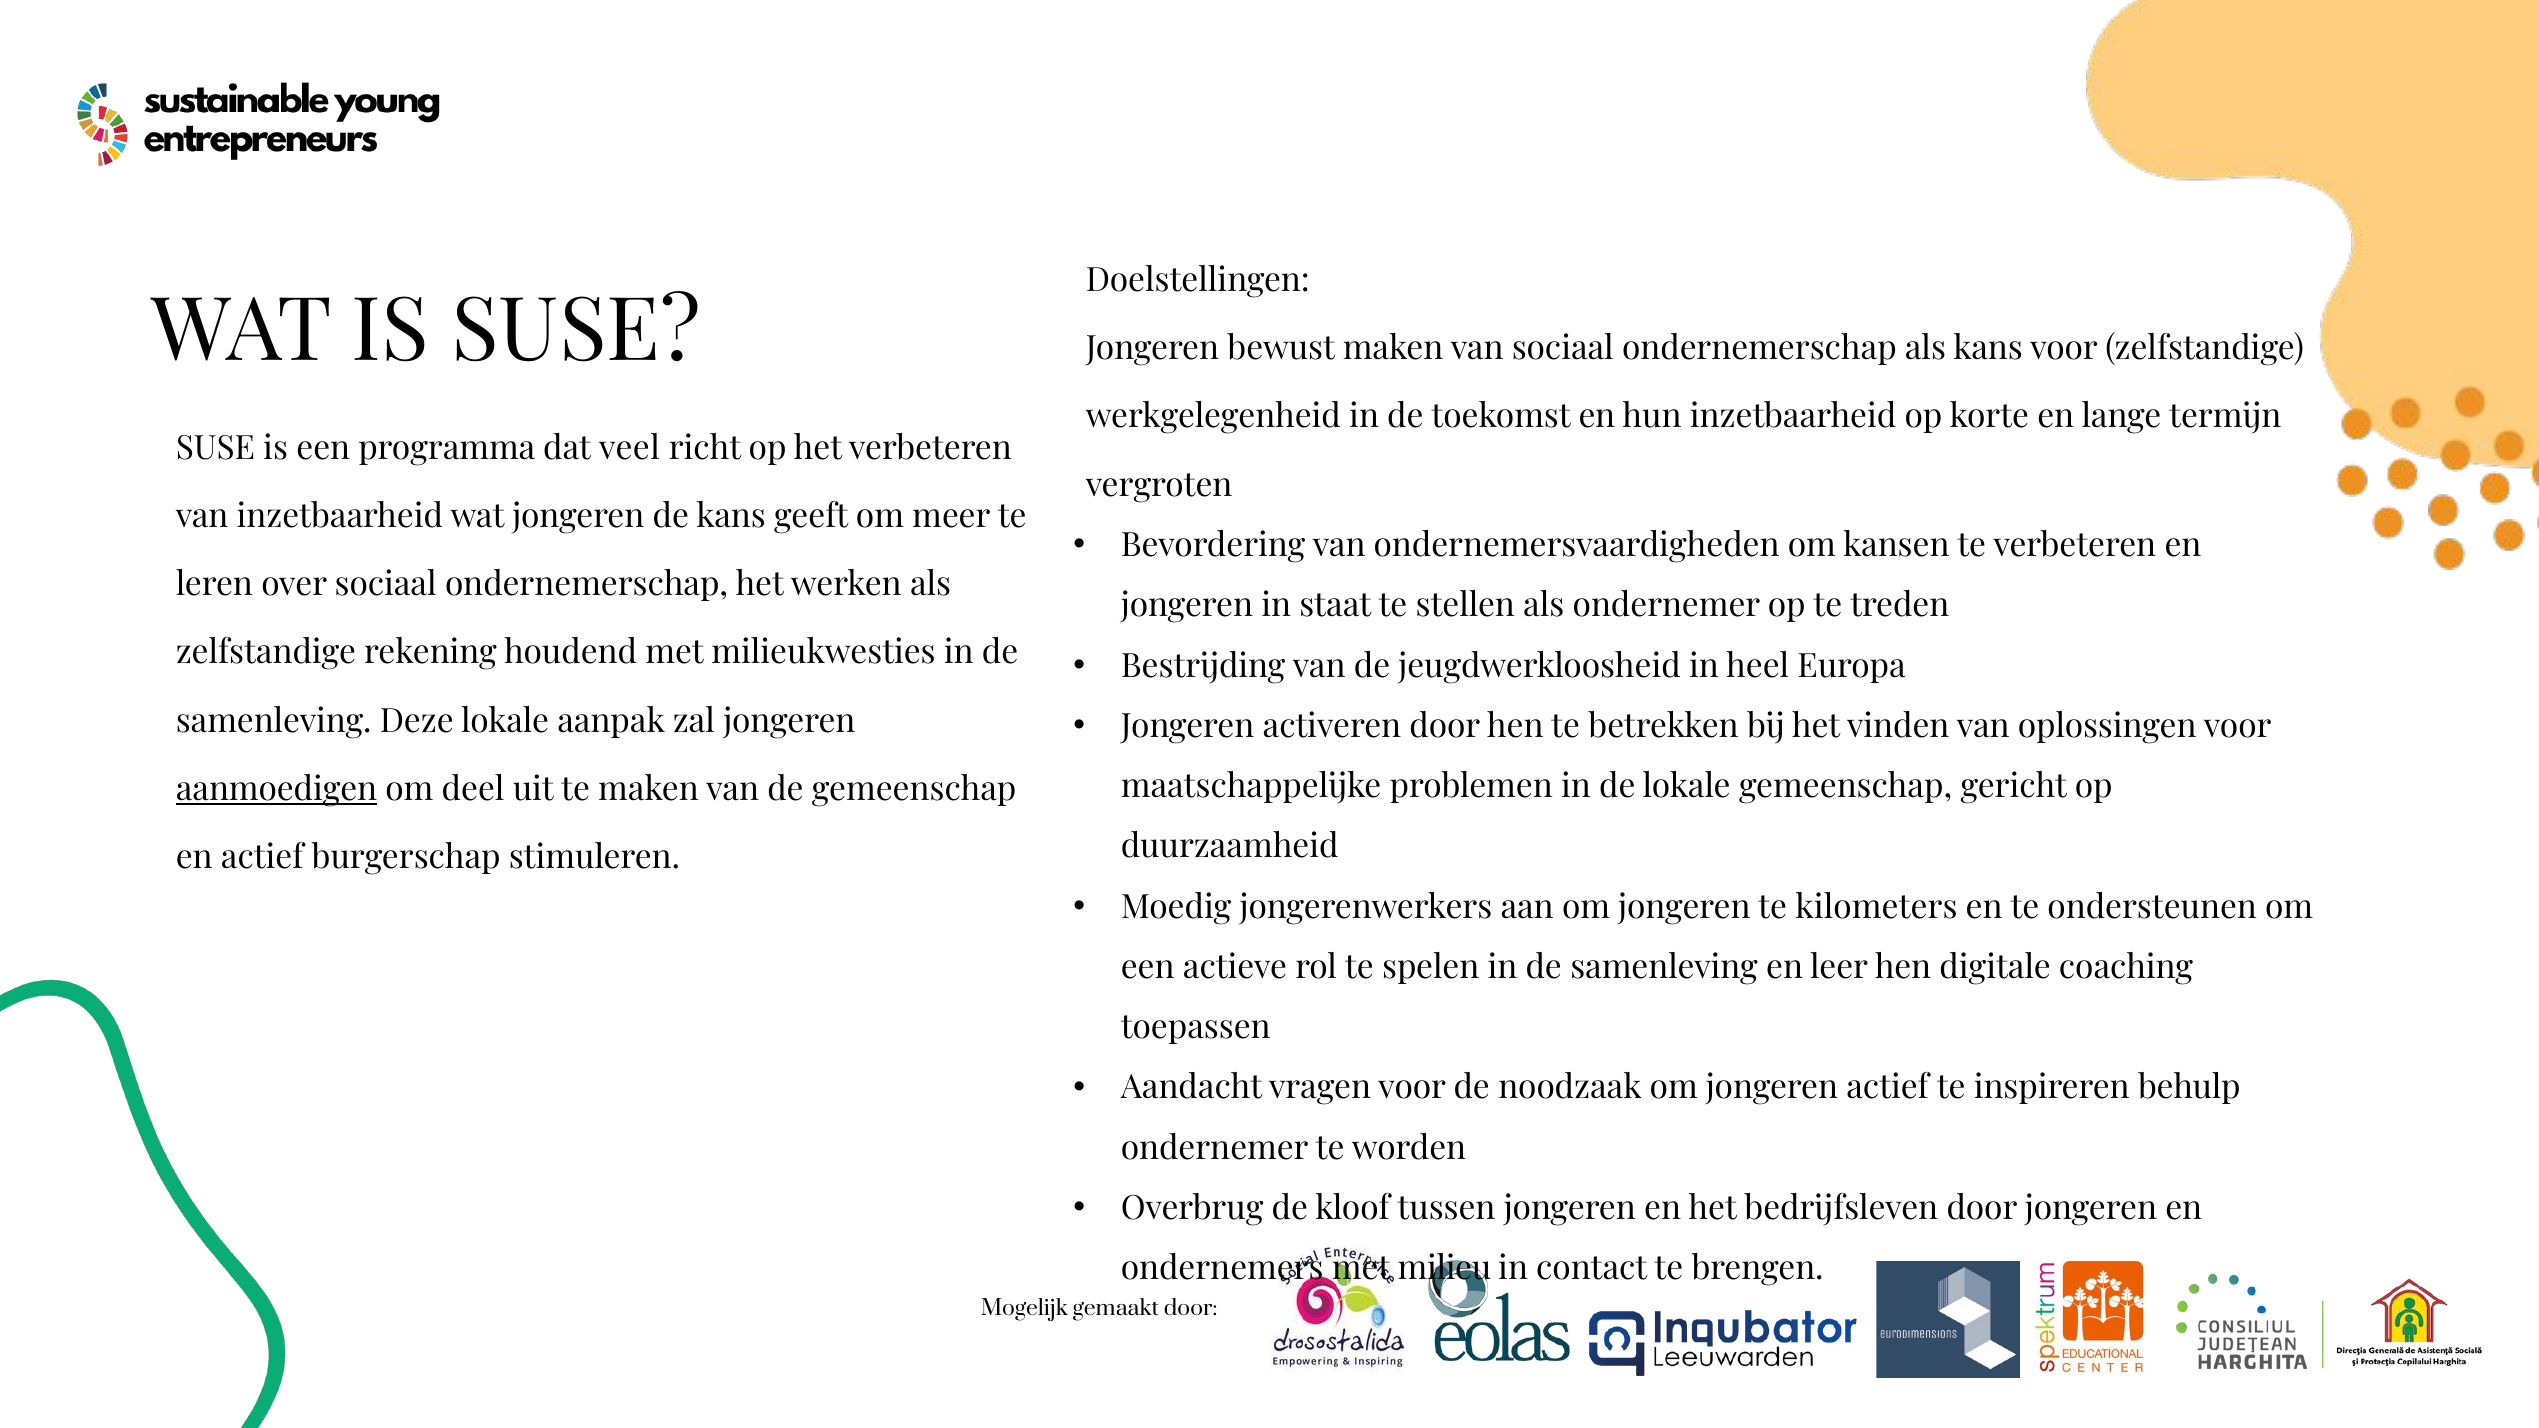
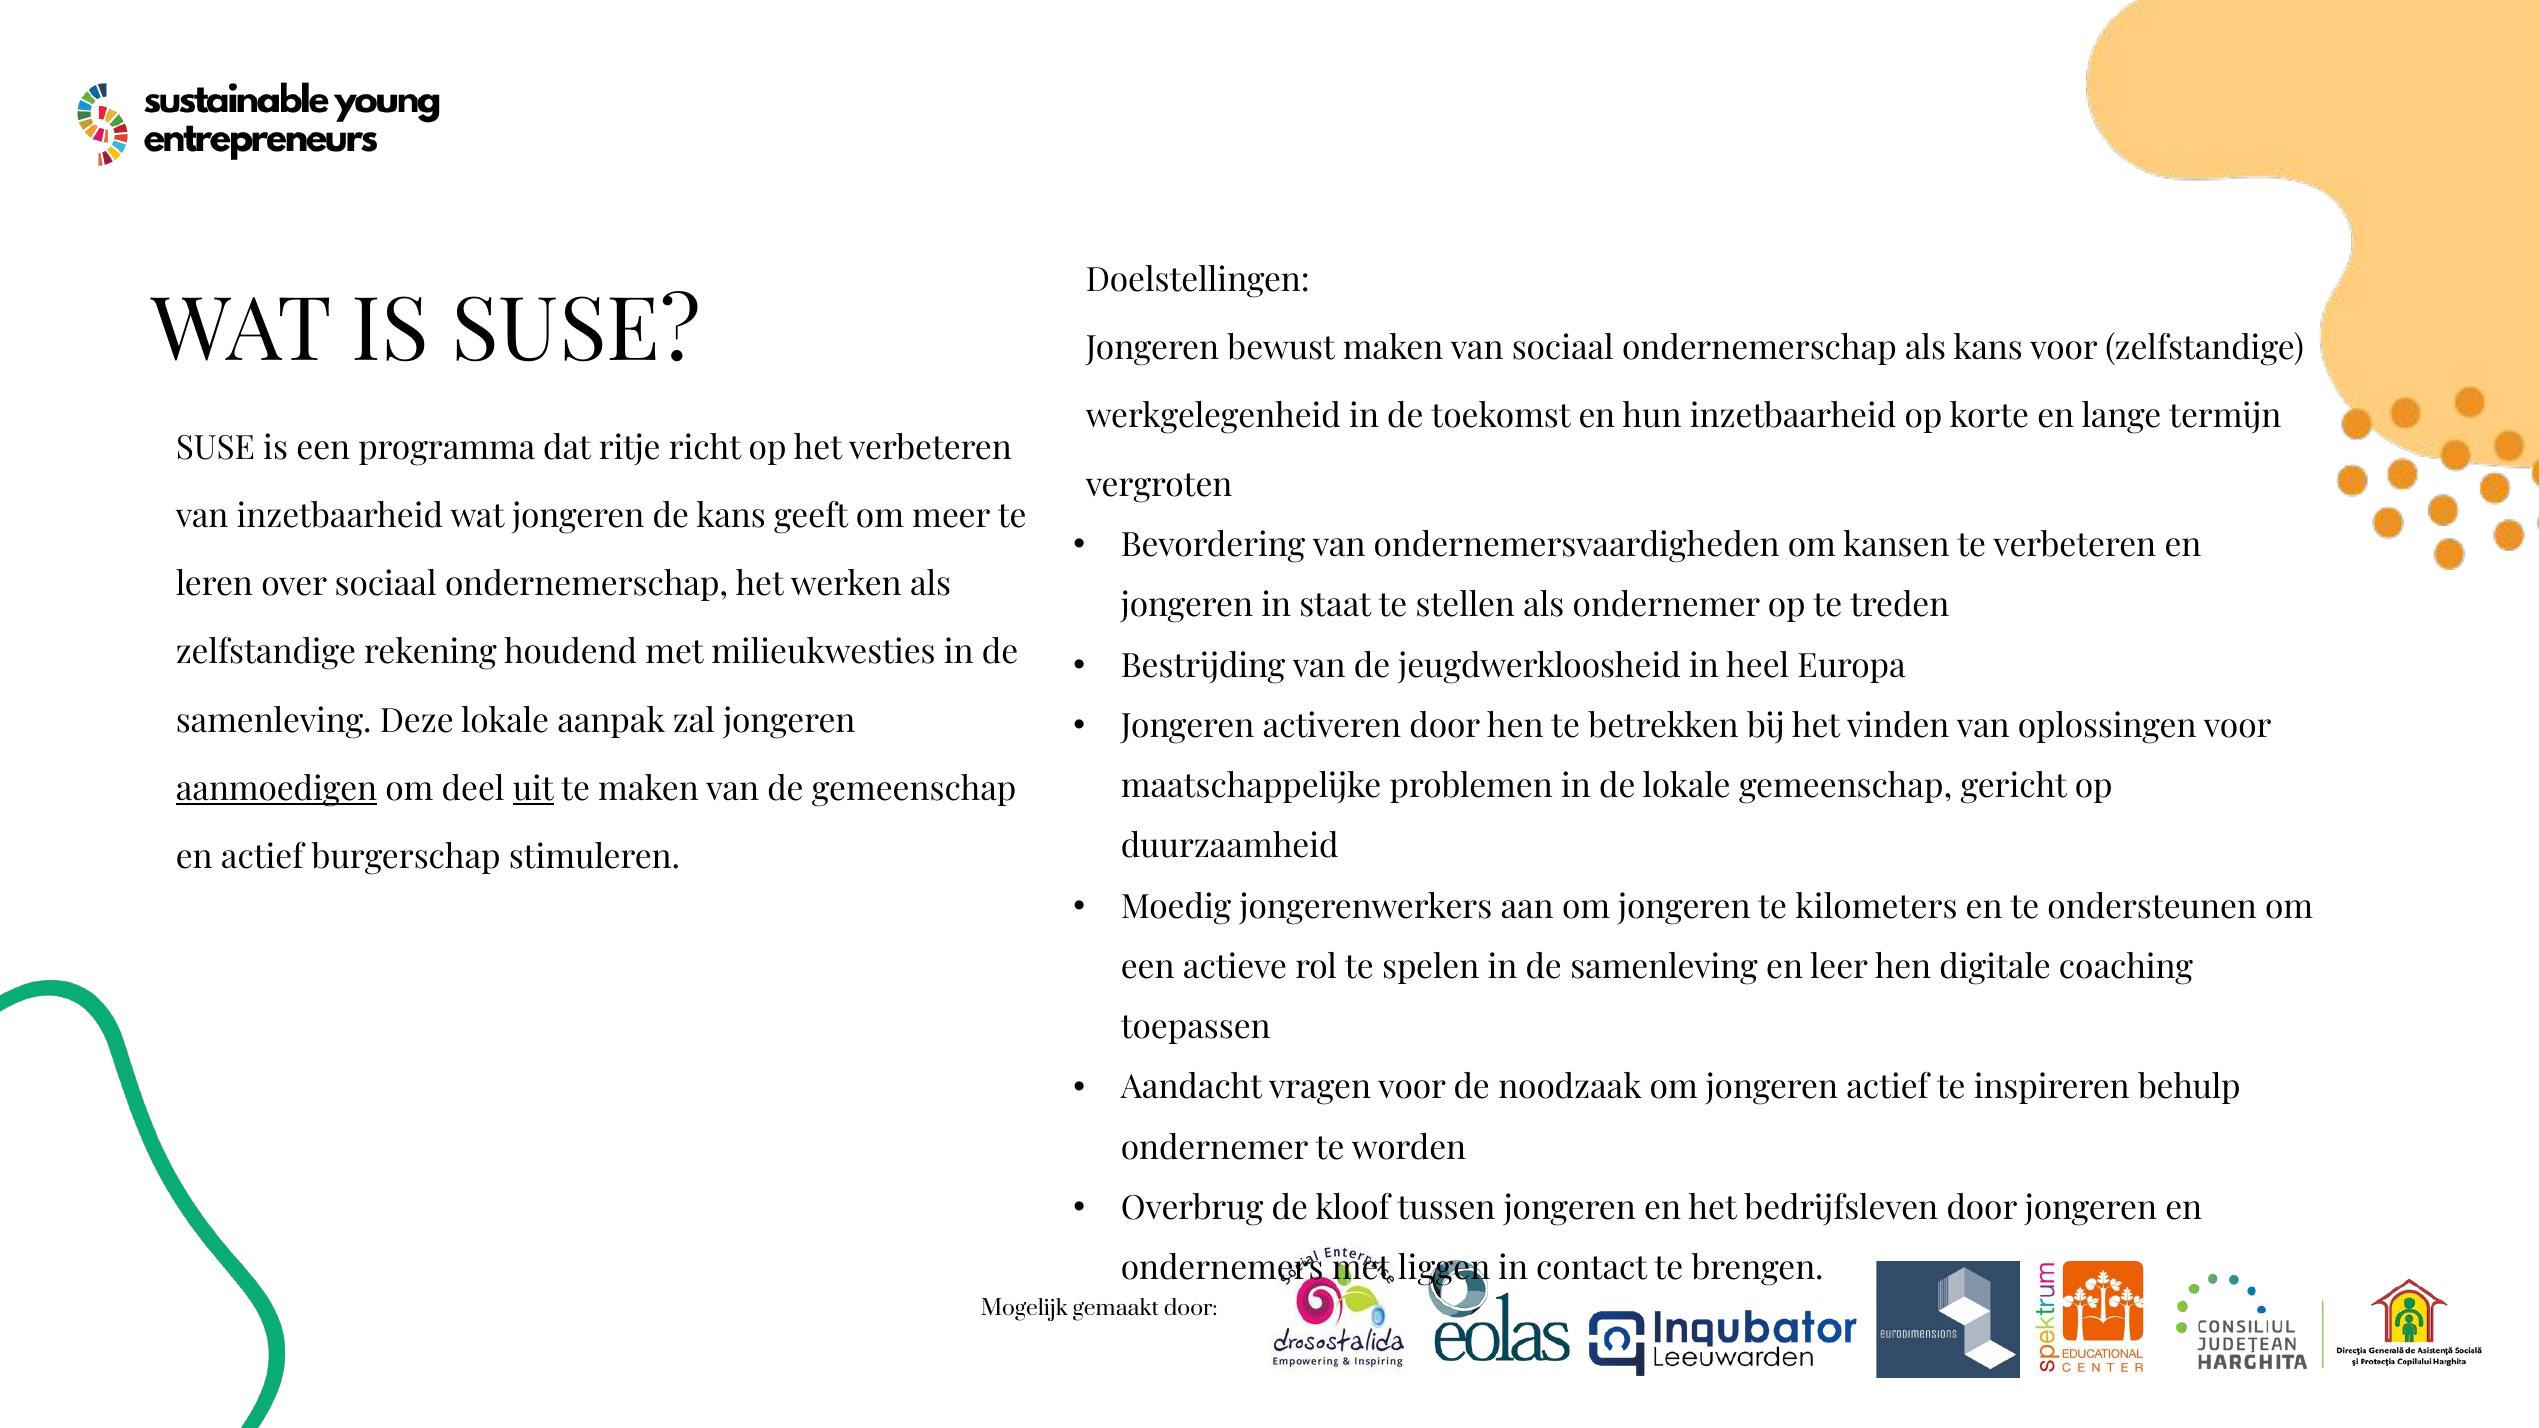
veel: veel -> ritje (630, 448)
uit underline: none -> present (533, 789)
milieu: milieu -> liggen (1444, 1269)
